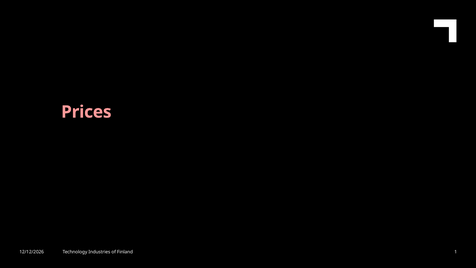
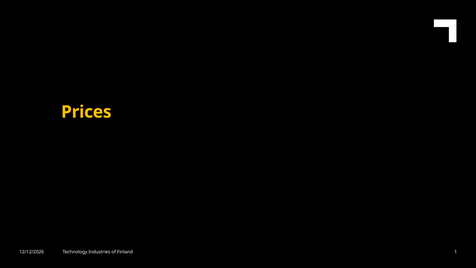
Prices colour: pink -> yellow (86, 112)
